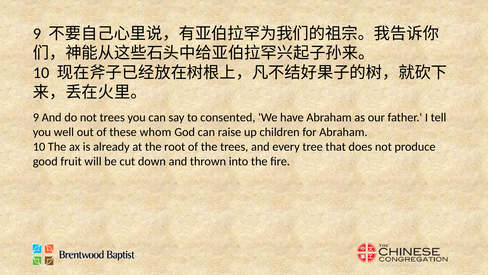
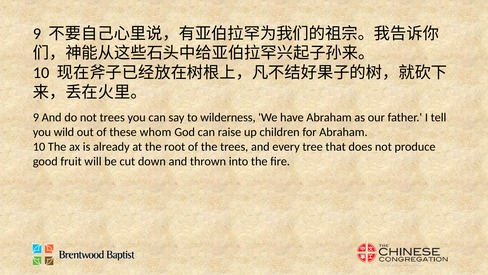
consented: consented -> wilderness (228, 117)
well: well -> wild (64, 132)
